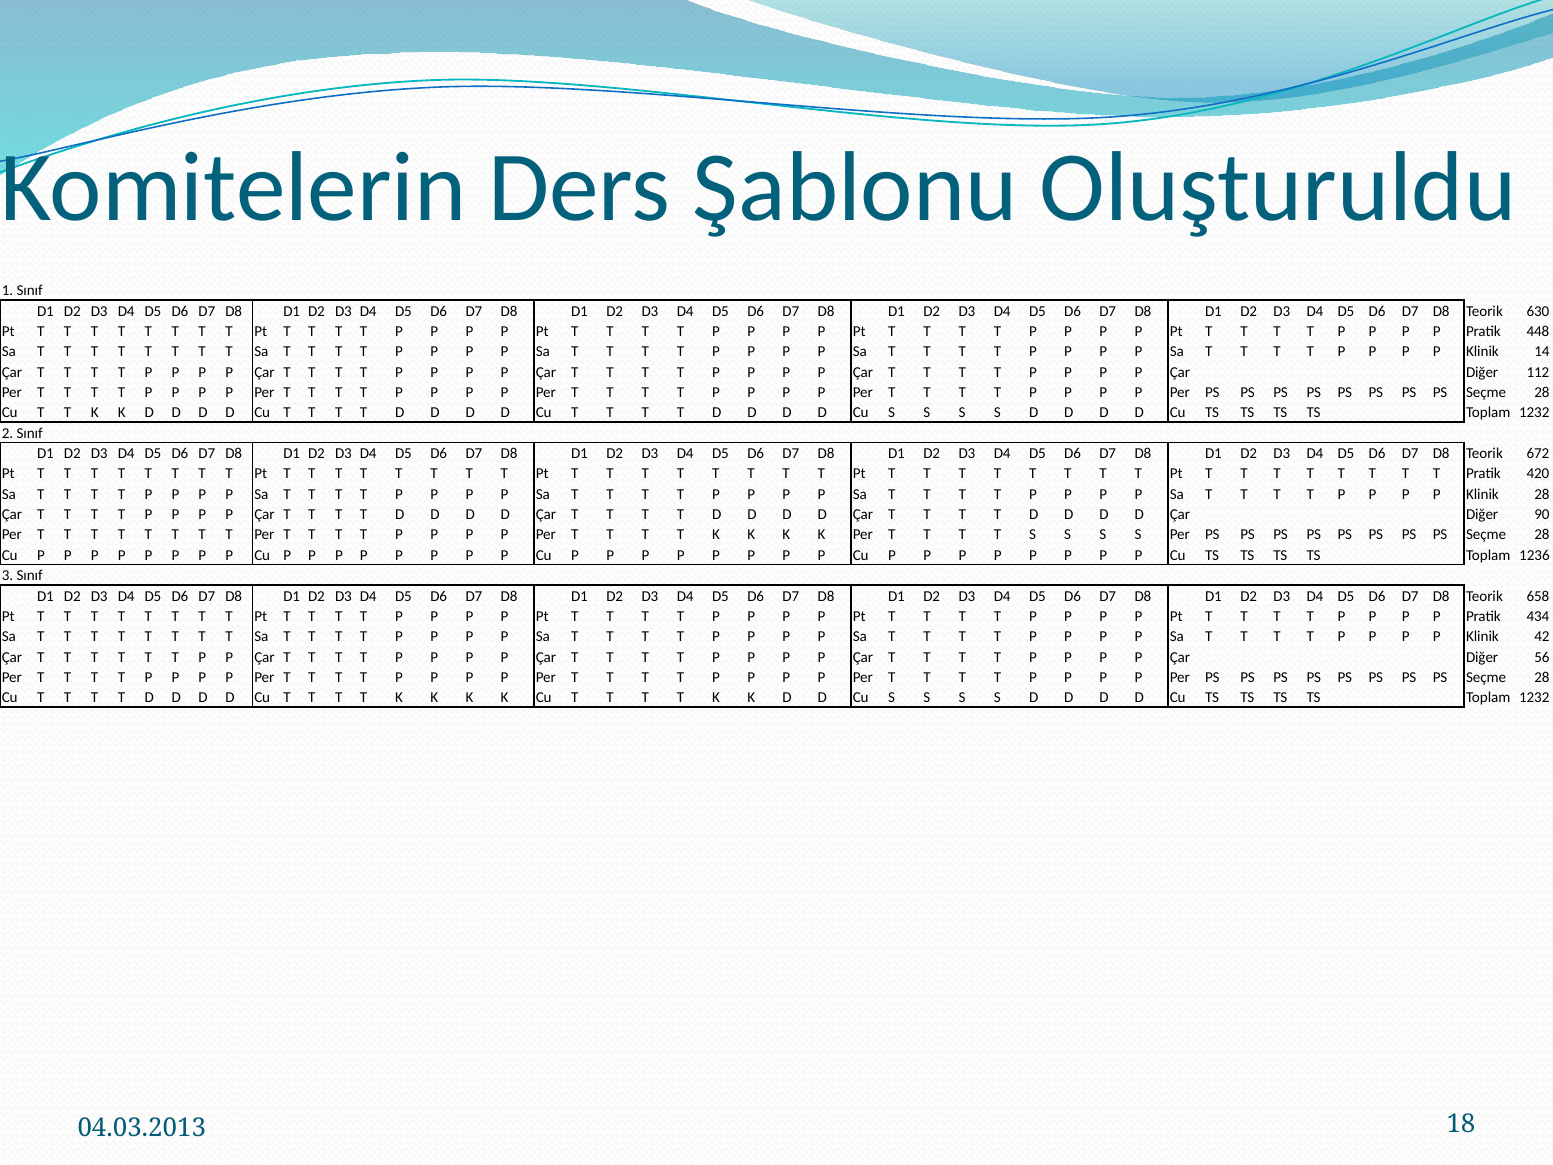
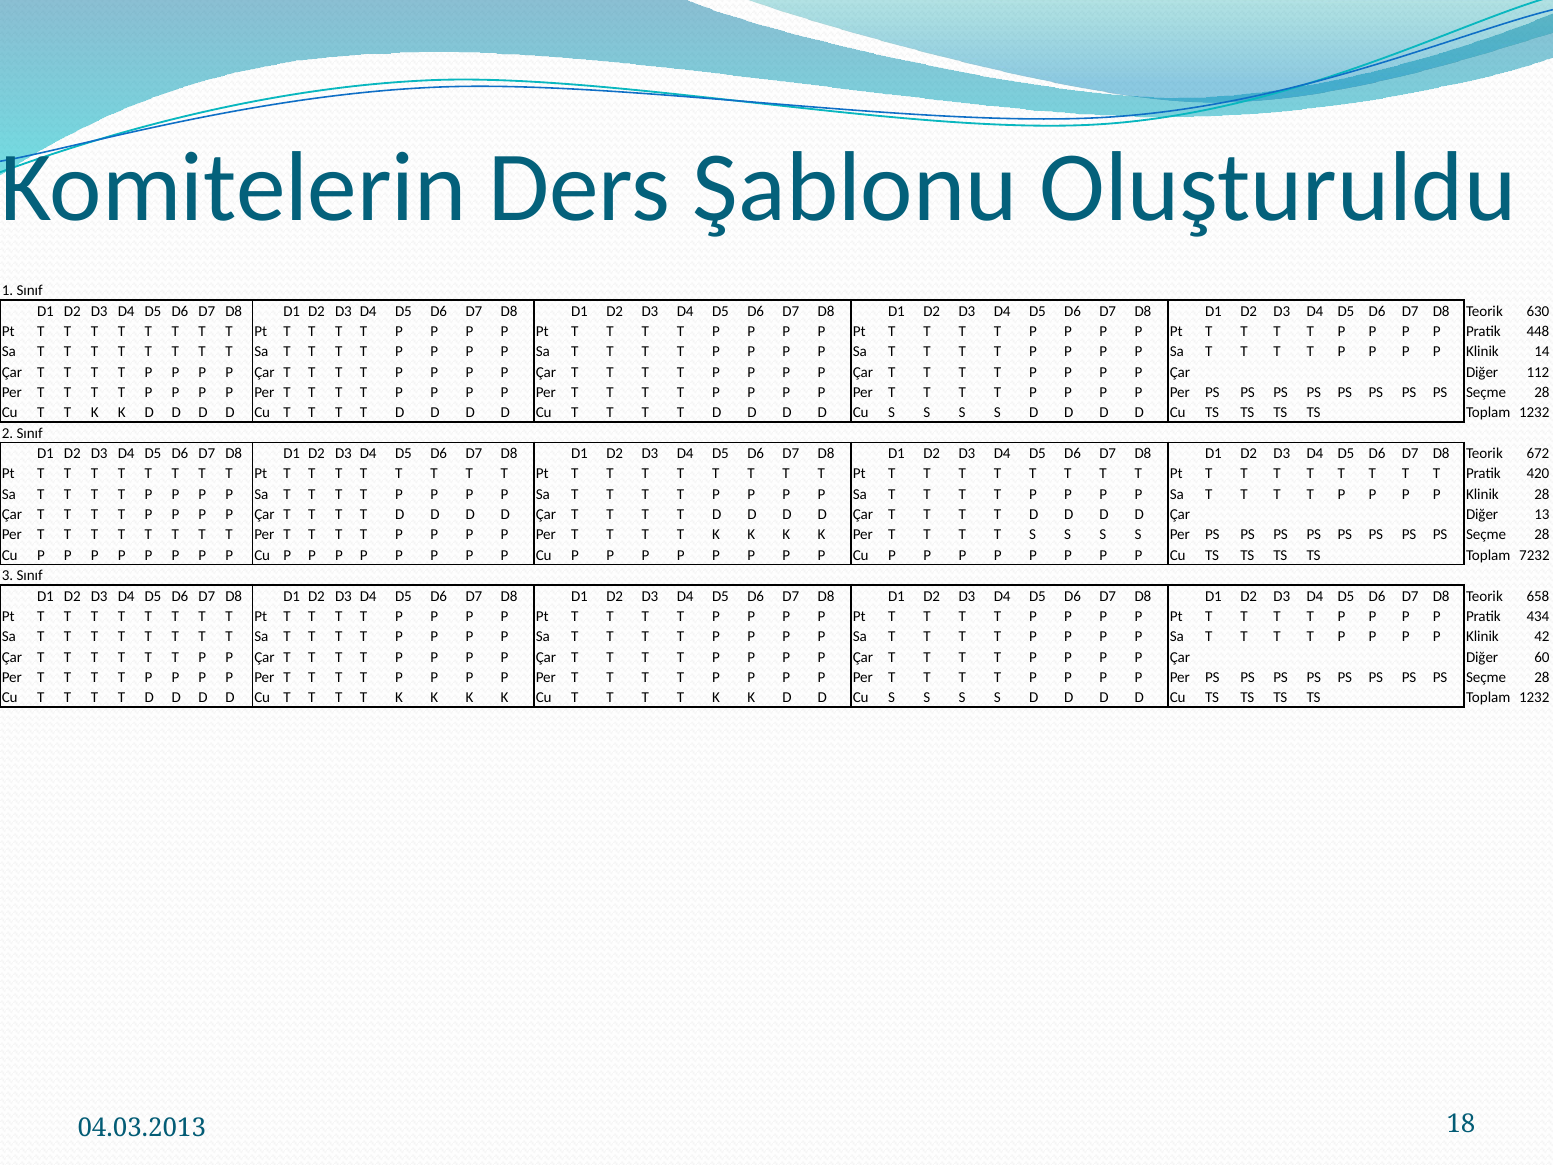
90: 90 -> 13 (1542, 514)
1236: 1236 -> 7232 (1534, 555)
56: 56 -> 60 (1542, 657)
